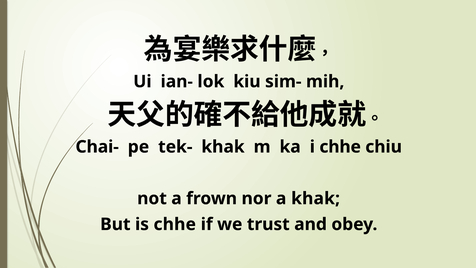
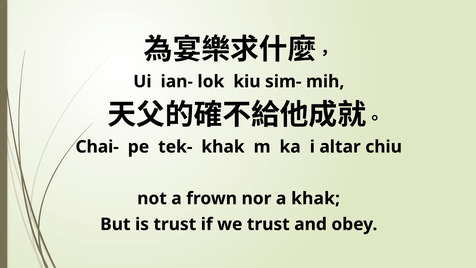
i chhe: chhe -> altar (340, 147)
is chhe: chhe -> trust (175, 224)
